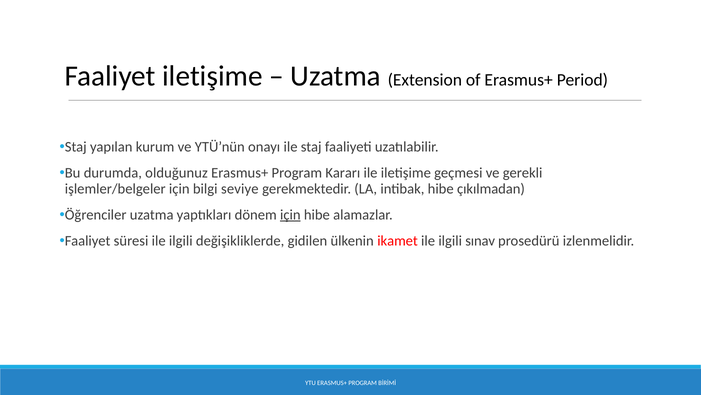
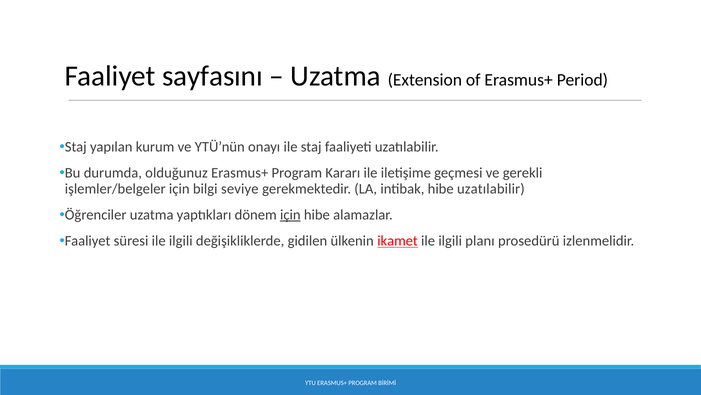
Faaliyet iletişime: iletişime -> sayfasını (213, 76)
hibe çıkılmadan: çıkılmadan -> uzatılabilir (491, 188)
ikamet underline: none -> present (398, 240)
sınav: sınav -> planı (480, 240)
